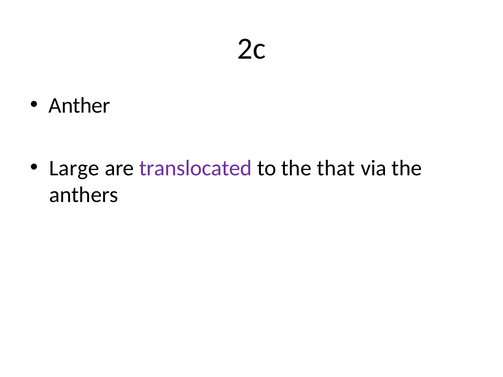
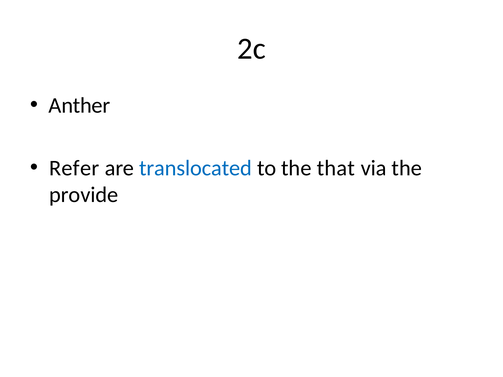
Large: Large -> Refer (74, 168)
translocated colour: purple -> blue (196, 168)
anthers: anthers -> provide (84, 195)
